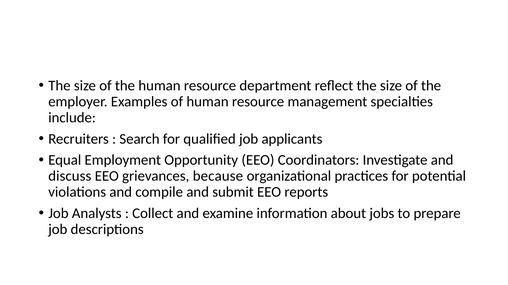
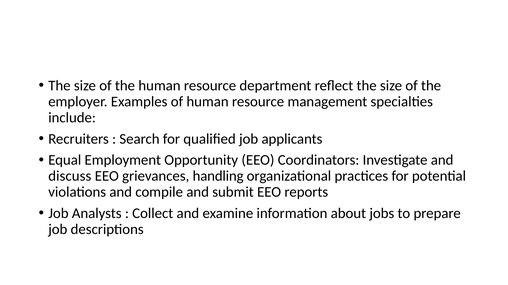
because: because -> handling (218, 177)
